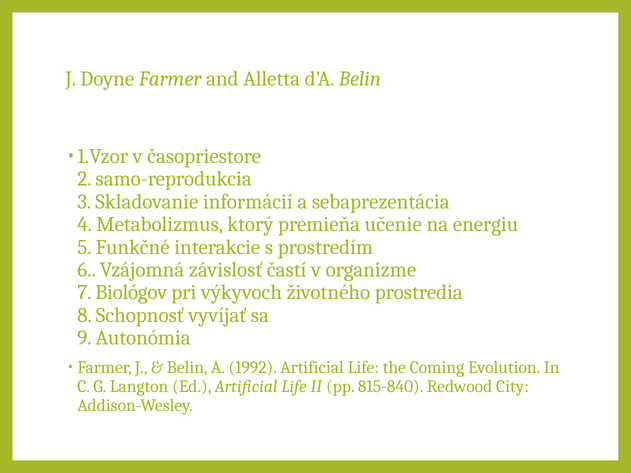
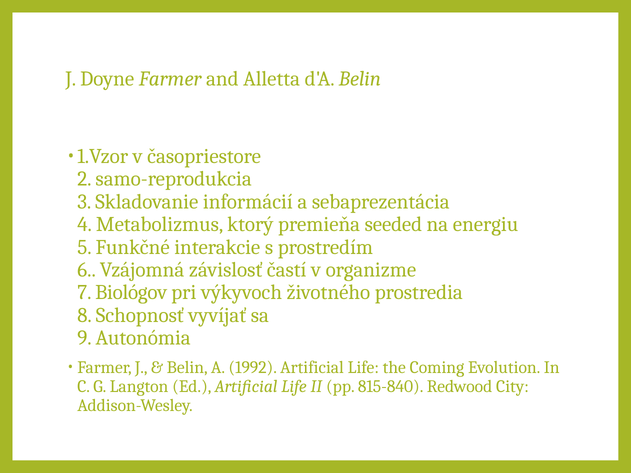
učenie: učenie -> seeded (393, 224)
